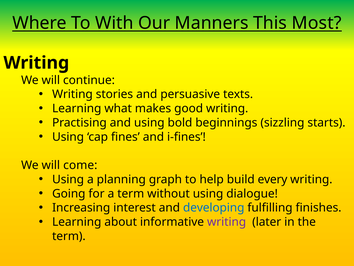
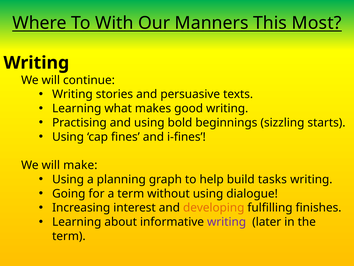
come: come -> make (80, 165)
every: every -> tasks (272, 179)
developing colour: blue -> orange (214, 207)
